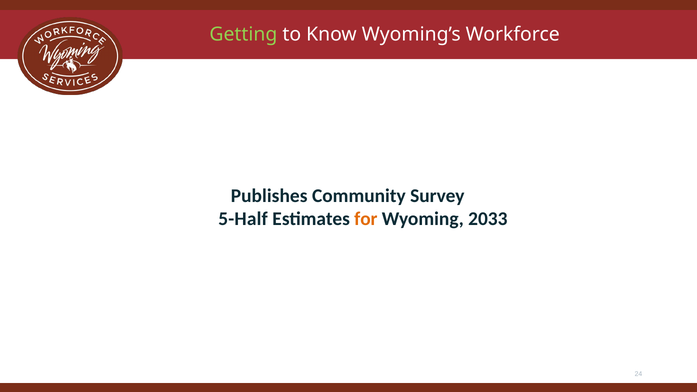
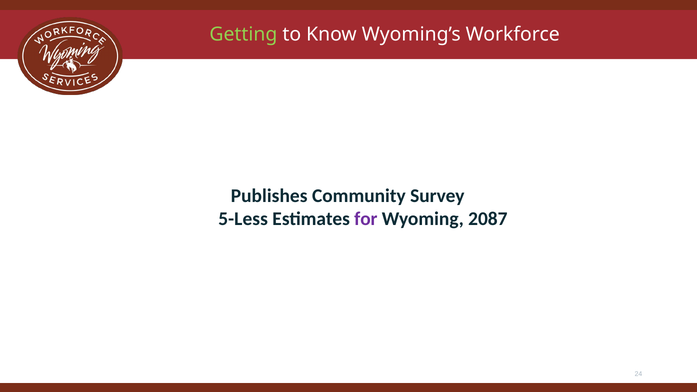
5-Half: 5-Half -> 5-Less (243, 219)
for colour: orange -> purple (366, 219)
2033: 2033 -> 2087 (488, 219)
